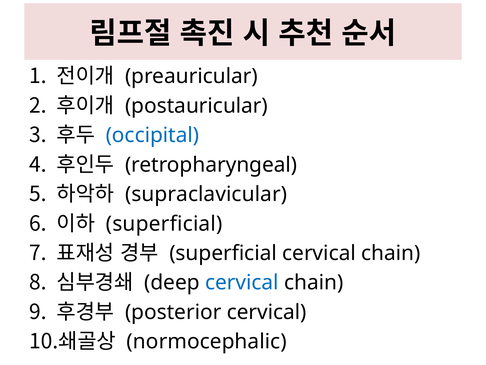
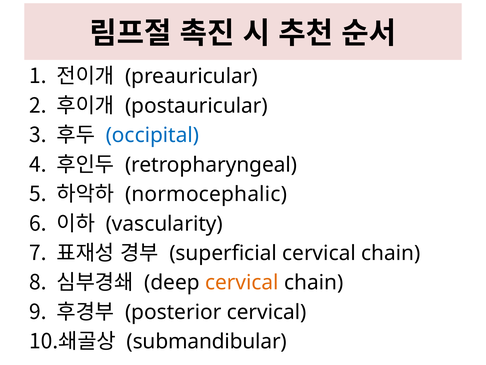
supraclavicular: supraclavicular -> normocephalic (206, 194)
superficial: superficial -> vascularity (164, 223)
cervical colour: blue -> orange (242, 282)
normocephalic: normocephalic -> submandibular (207, 341)
